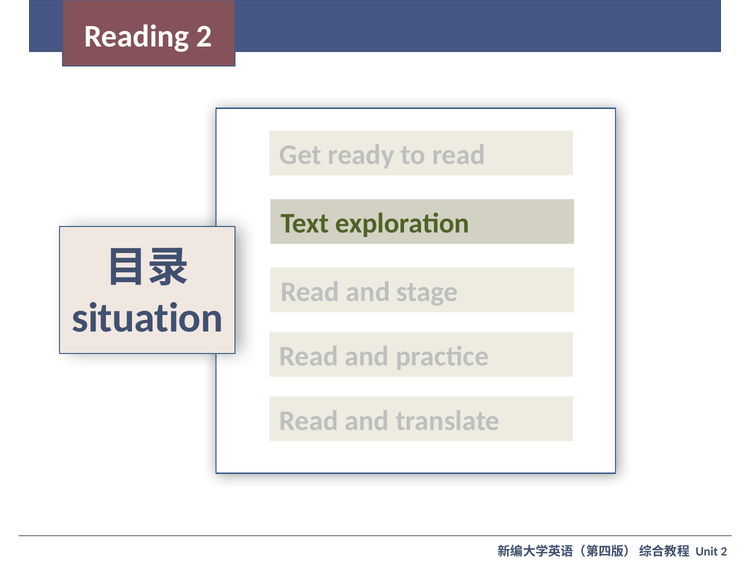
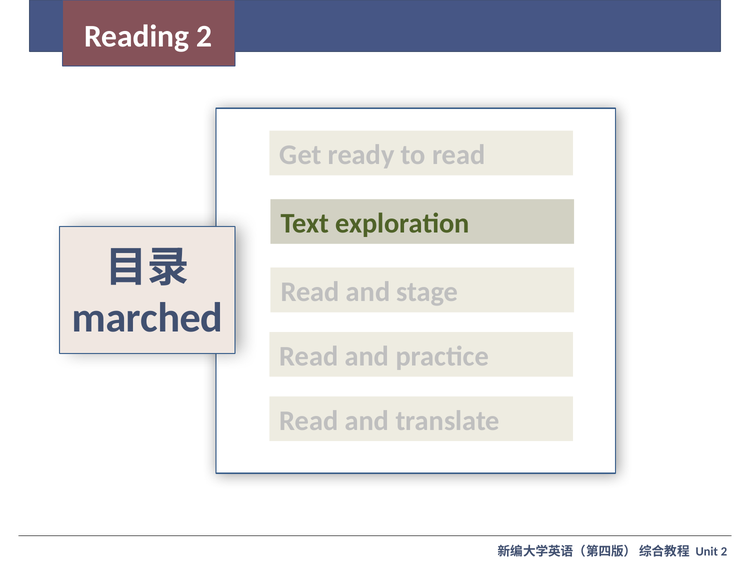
situation: situation -> marched (147, 318)
